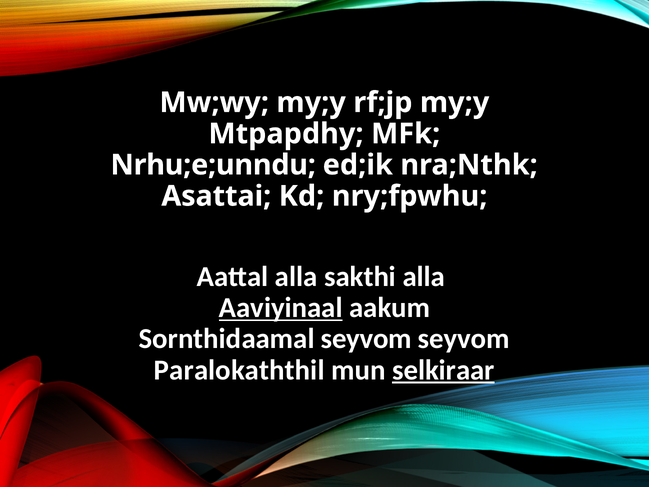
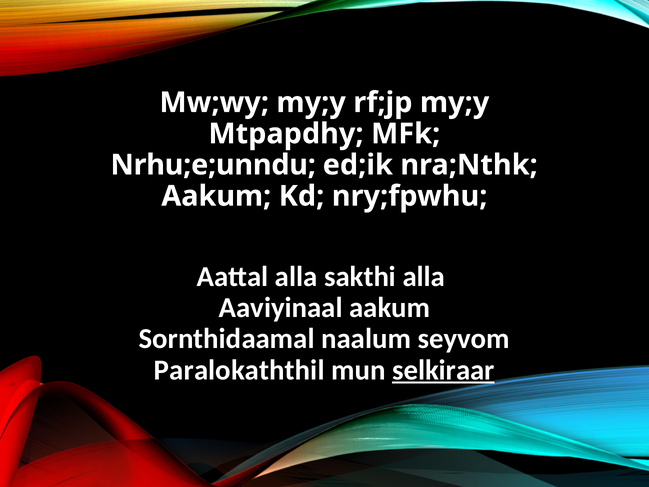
Asattai: Asattai -> Aakum (216, 196)
Aaviyinaal underline: present -> none (281, 308)
Sornthidaamal seyvom: seyvom -> naalum (366, 339)
